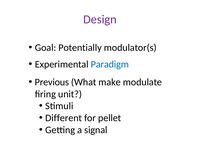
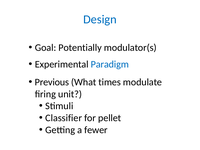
Design colour: purple -> blue (100, 19)
make: make -> times (110, 82)
Different: Different -> Classifier (64, 118)
signal: signal -> fewer (96, 130)
